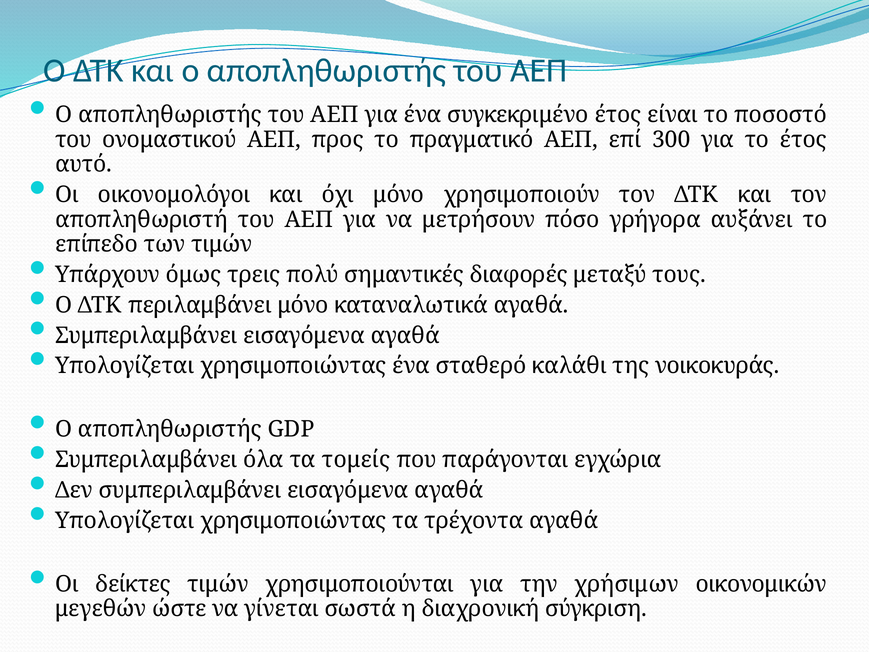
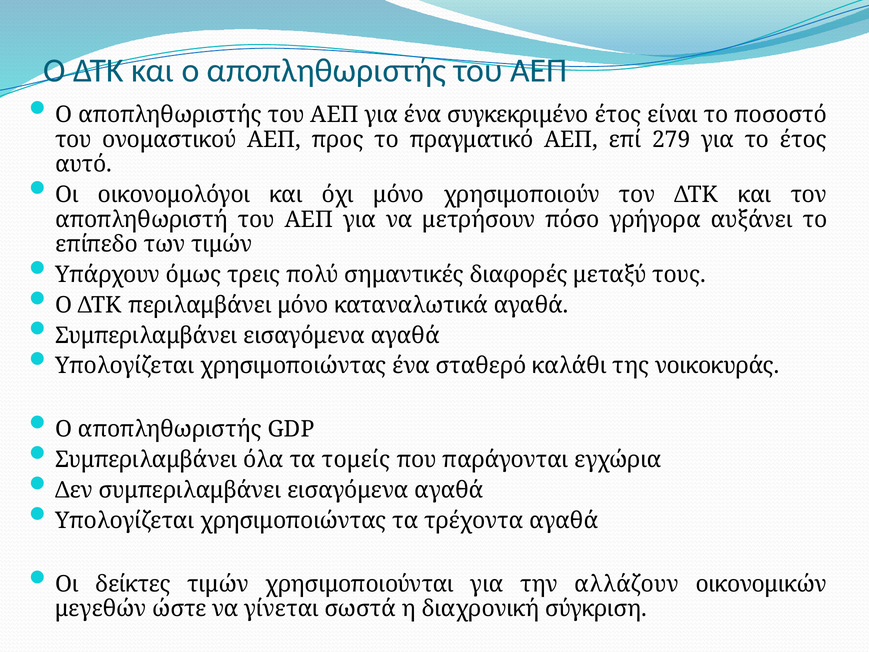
300: 300 -> 279 (671, 140)
χρήσιμων: χρήσιμων -> αλλάζουν (627, 584)
